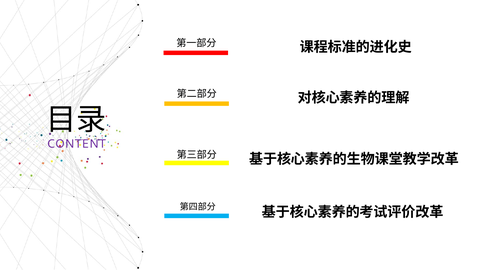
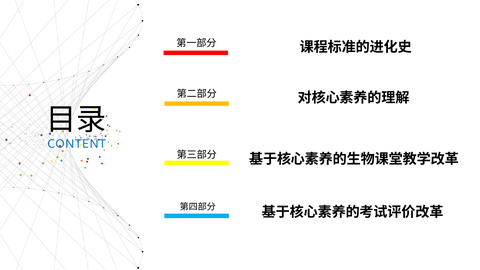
CONTENT colour: purple -> blue (76, 144)
